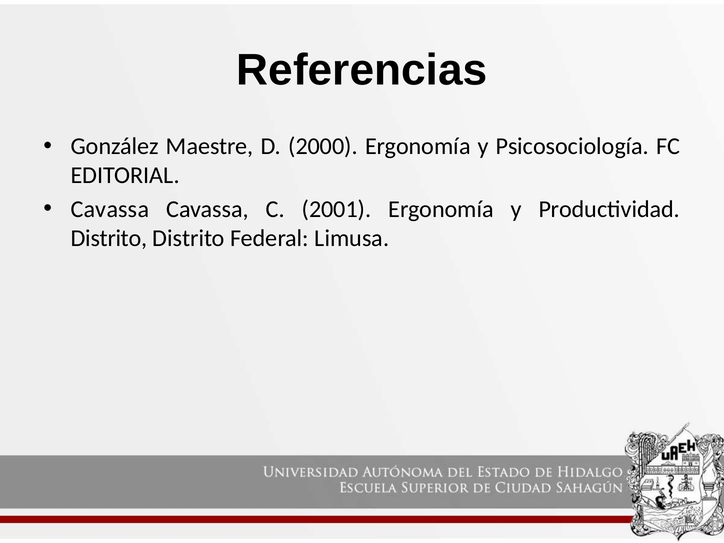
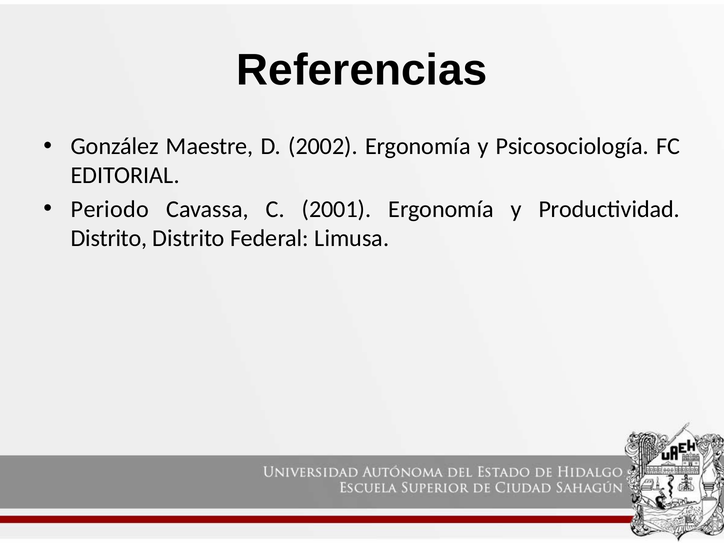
2000: 2000 -> 2002 (323, 146)
Cavassa: Cavassa -> Periodo (110, 209)
